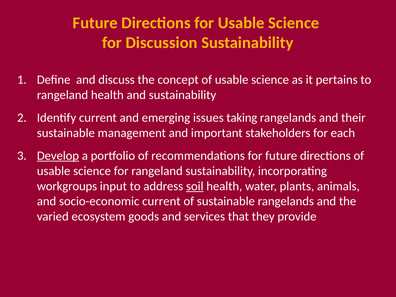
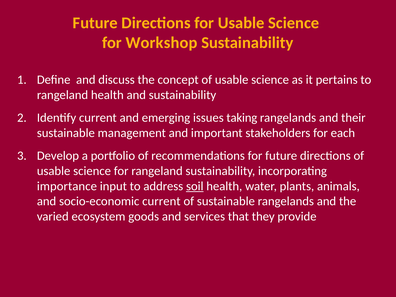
Discussion: Discussion -> Workshop (161, 43)
Develop underline: present -> none (58, 156)
workgroups: workgroups -> importance (67, 186)
